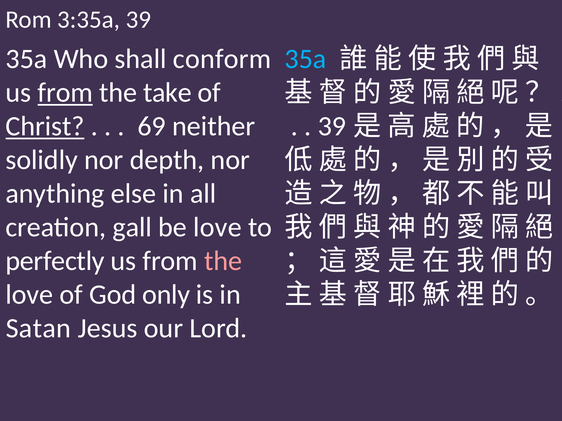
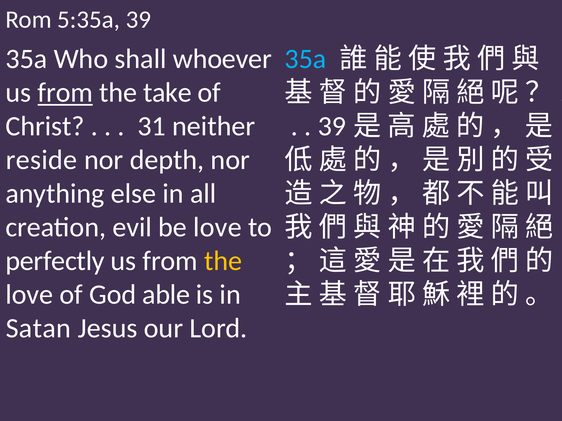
3:35a: 3:35a -> 5:35a (89, 20)
conform: conform -> whoever (222, 59)
Christ underline: present -> none (45, 126)
69: 69 -> 31 (152, 126)
solidly: solidly -> reside (41, 160)
gall: gall -> evil (132, 228)
the colour: pink -> yellow (223, 261)
only: only -> able (166, 295)
